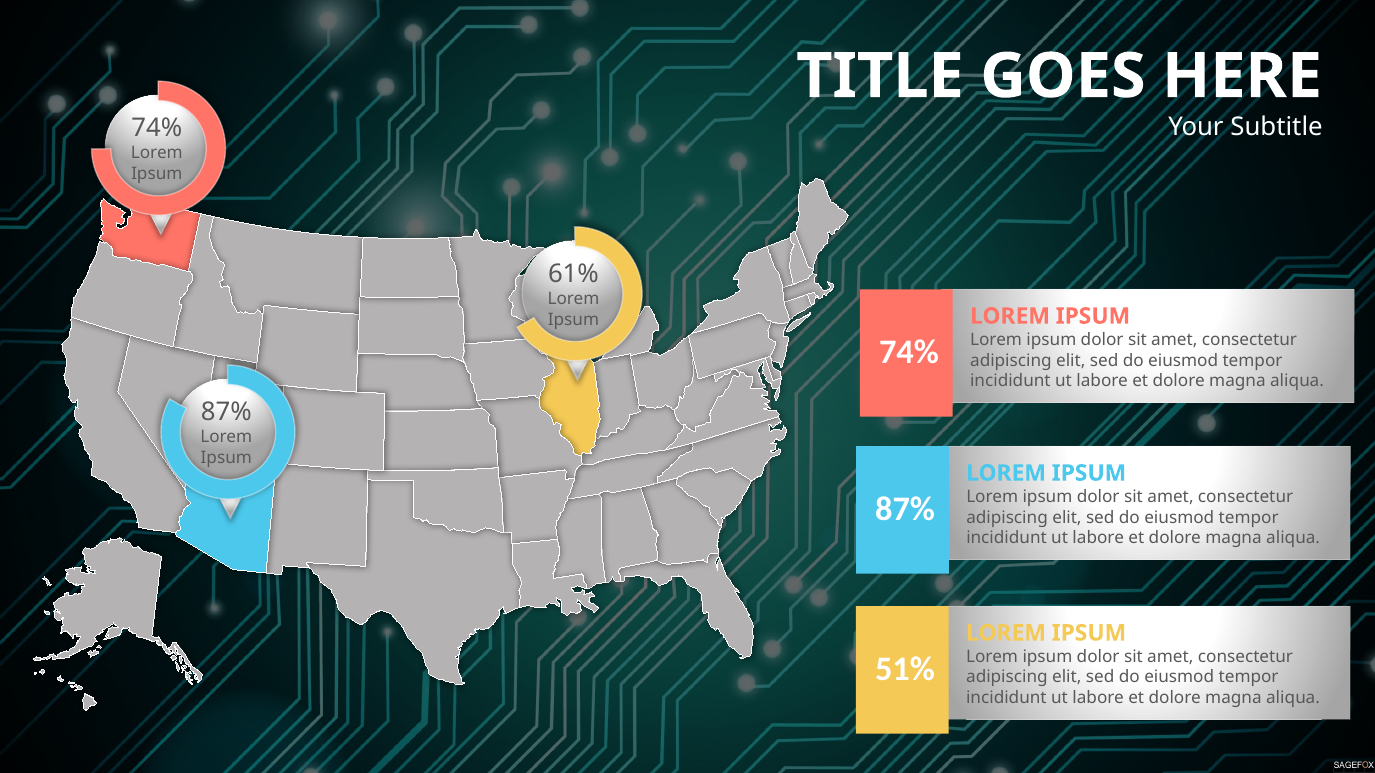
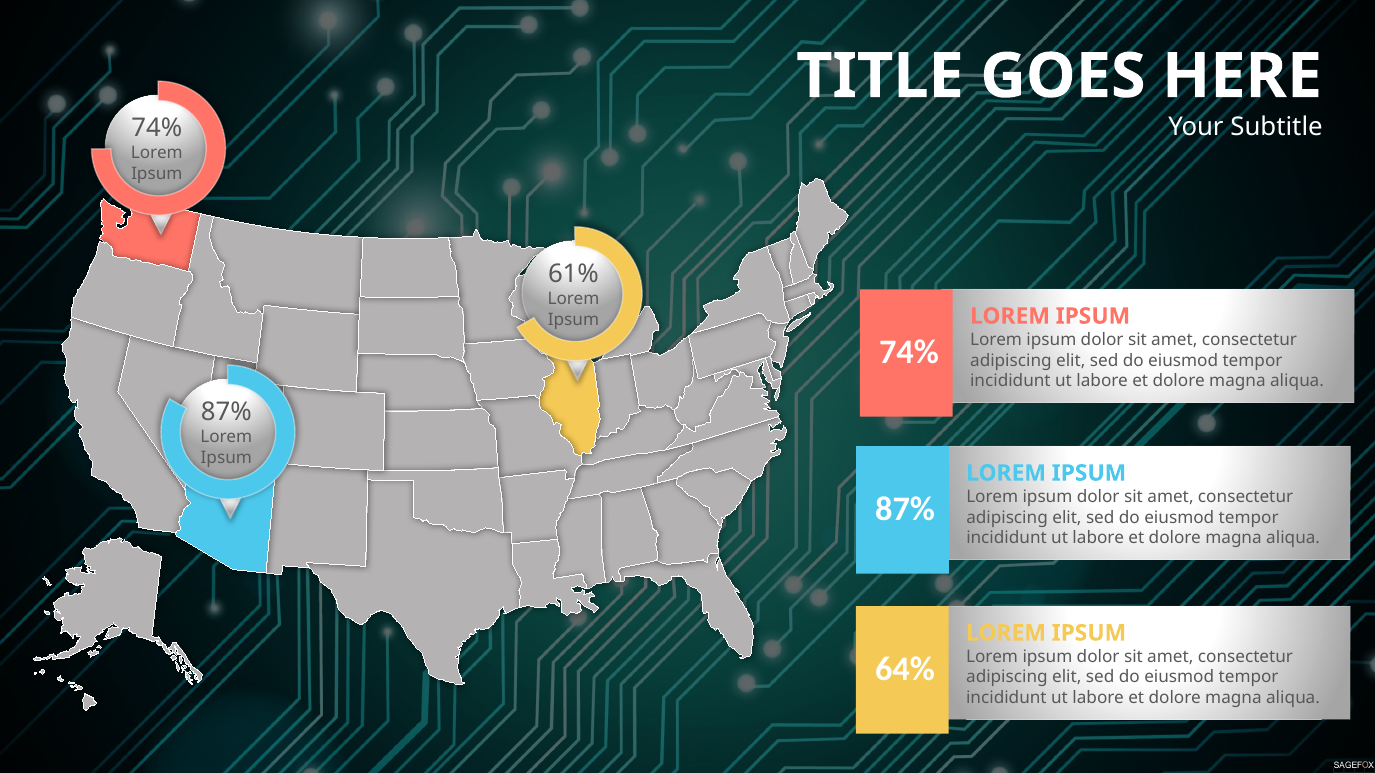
51%: 51% -> 64% (905, 669)
